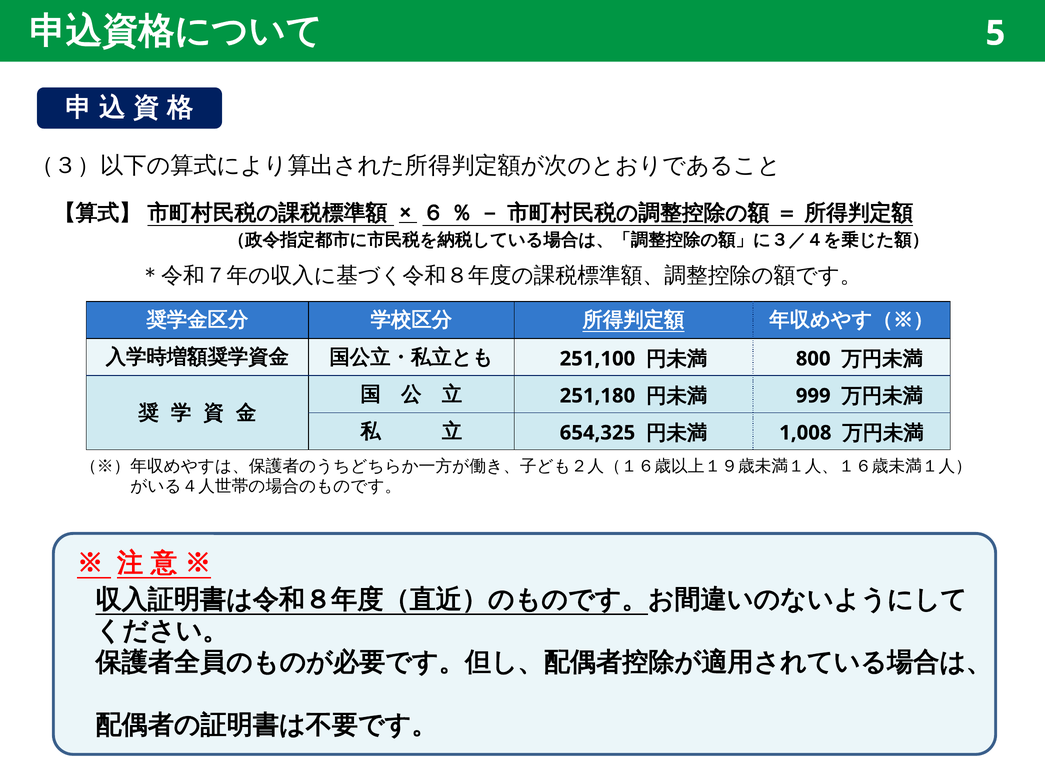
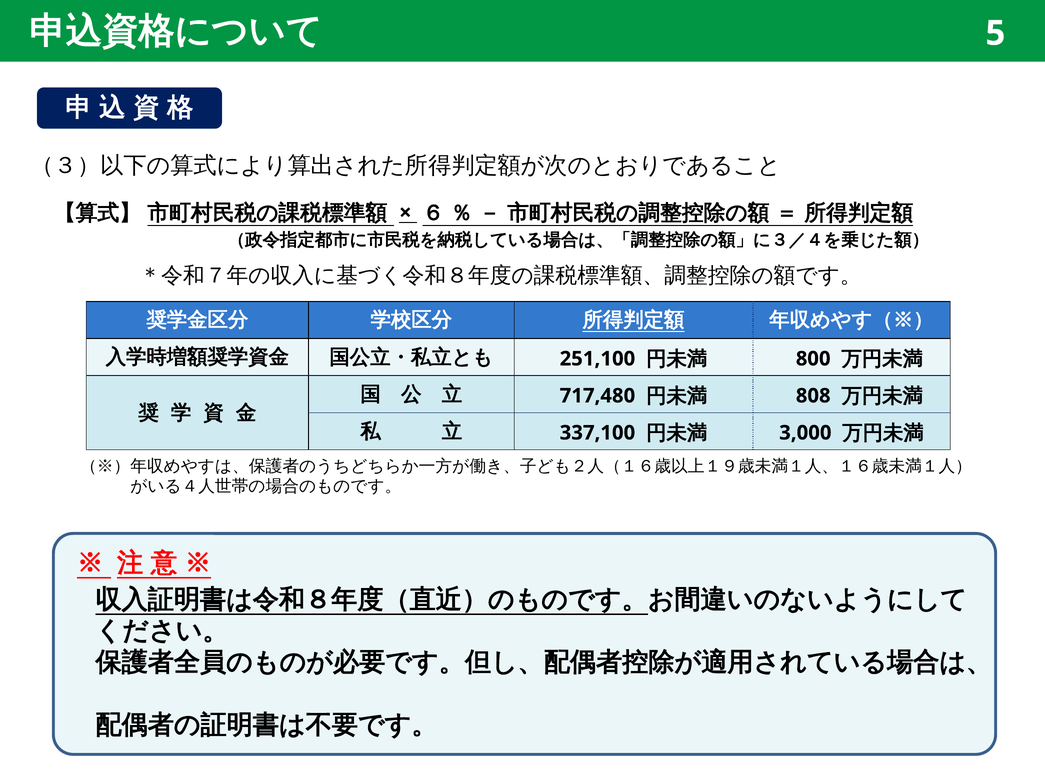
251,180: 251,180 -> 717,480 (597, 396)
999: 999 -> 808 (813, 396)
654,325: 654,325 -> 337,100 (597, 433)
1,008: 1,008 -> 3,000 (805, 433)
